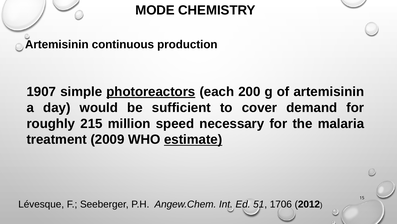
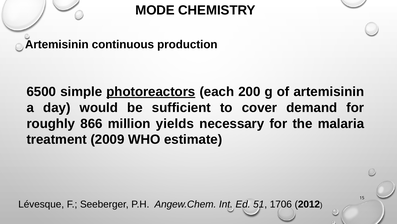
1907: 1907 -> 6500 (41, 91)
215: 215 -> 866 (91, 123)
speed: speed -> yields (175, 123)
estimate underline: present -> none (193, 139)
